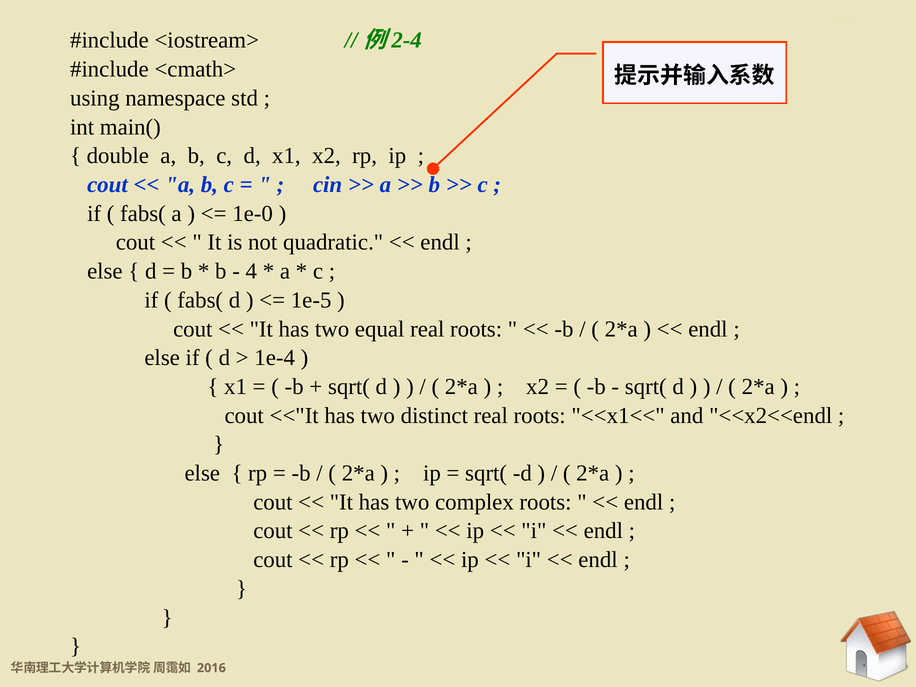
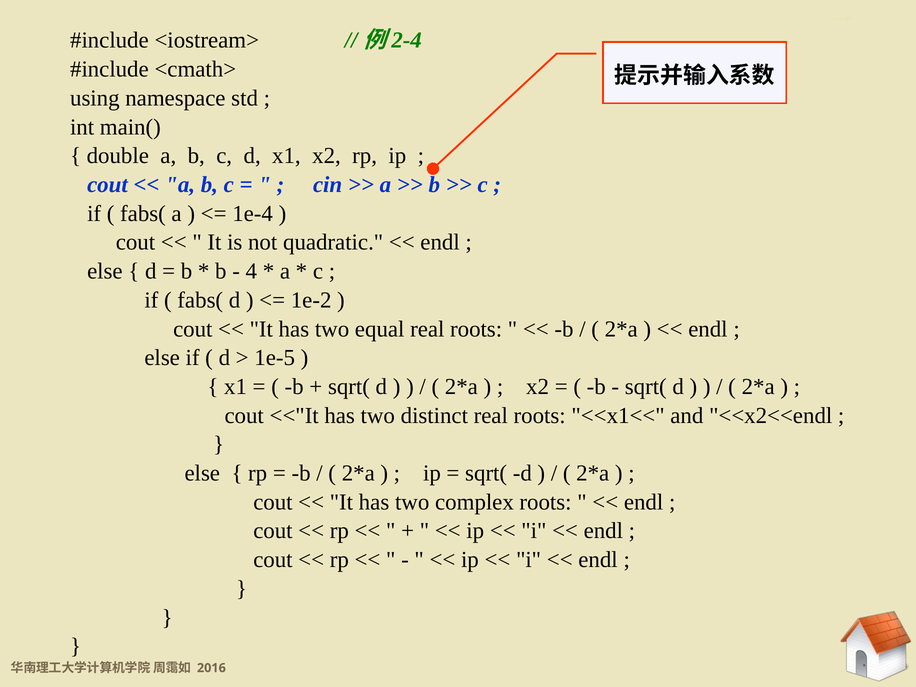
1e-0: 1e-0 -> 1e-4 (253, 214)
1e-5: 1e-5 -> 1e-2 (311, 300)
1e-4: 1e-4 -> 1e-5 (275, 358)
